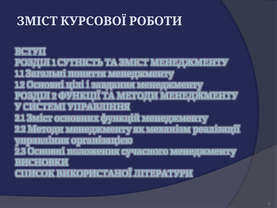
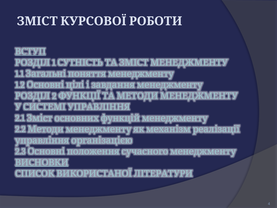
ВИСНОВКИ underline: none -> present (42, 162)
